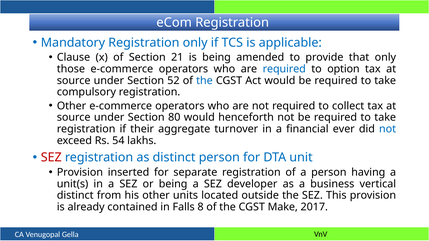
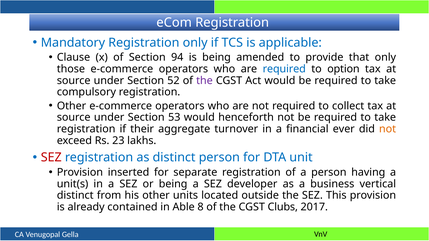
21: 21 -> 94 (177, 57)
the colour: blue -> purple (204, 81)
80: 80 -> 53 (174, 118)
not colour: blue -> orange (388, 129)
54: 54 -> 23 (118, 141)
Falls: Falls -> Able (184, 207)
Make: Make -> Clubs (283, 207)
